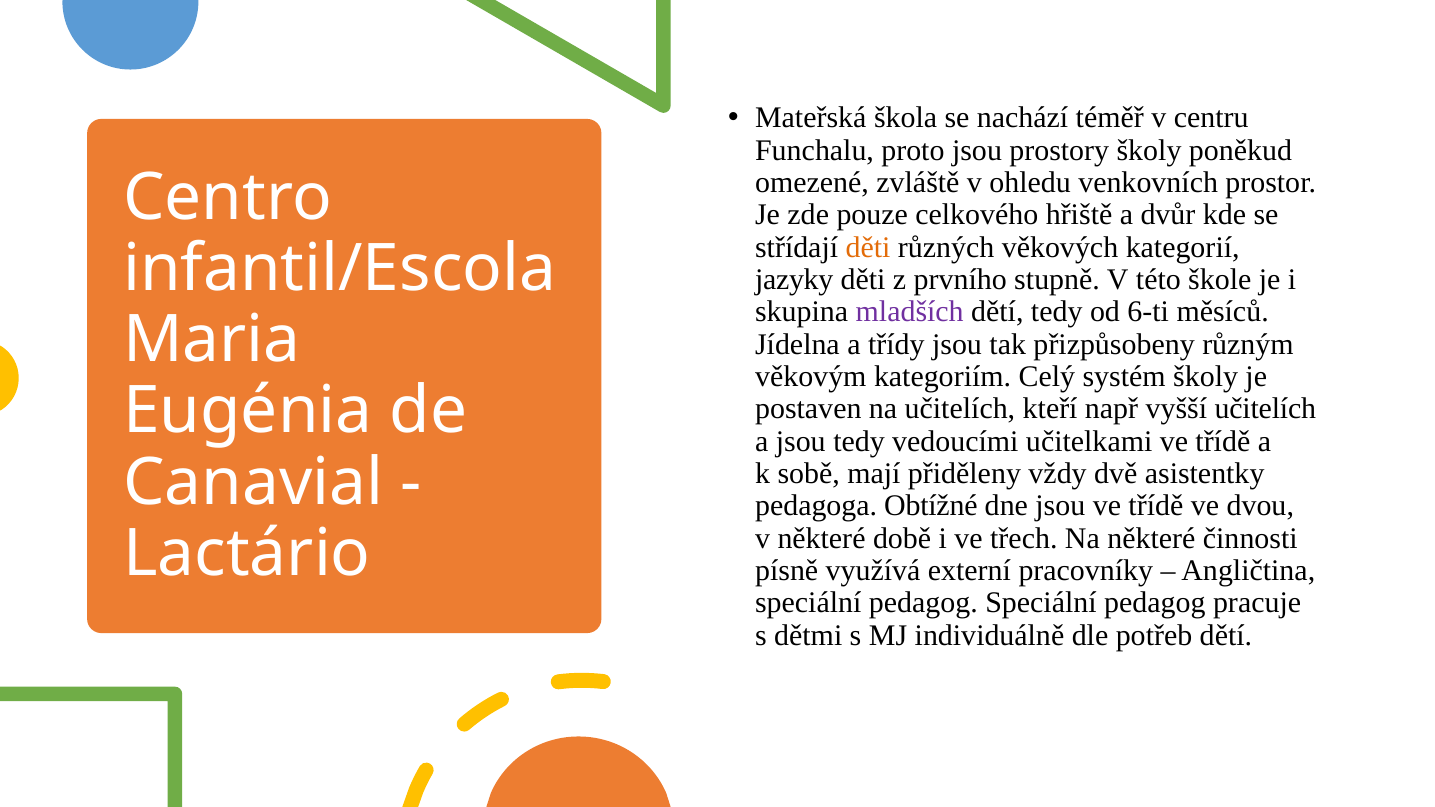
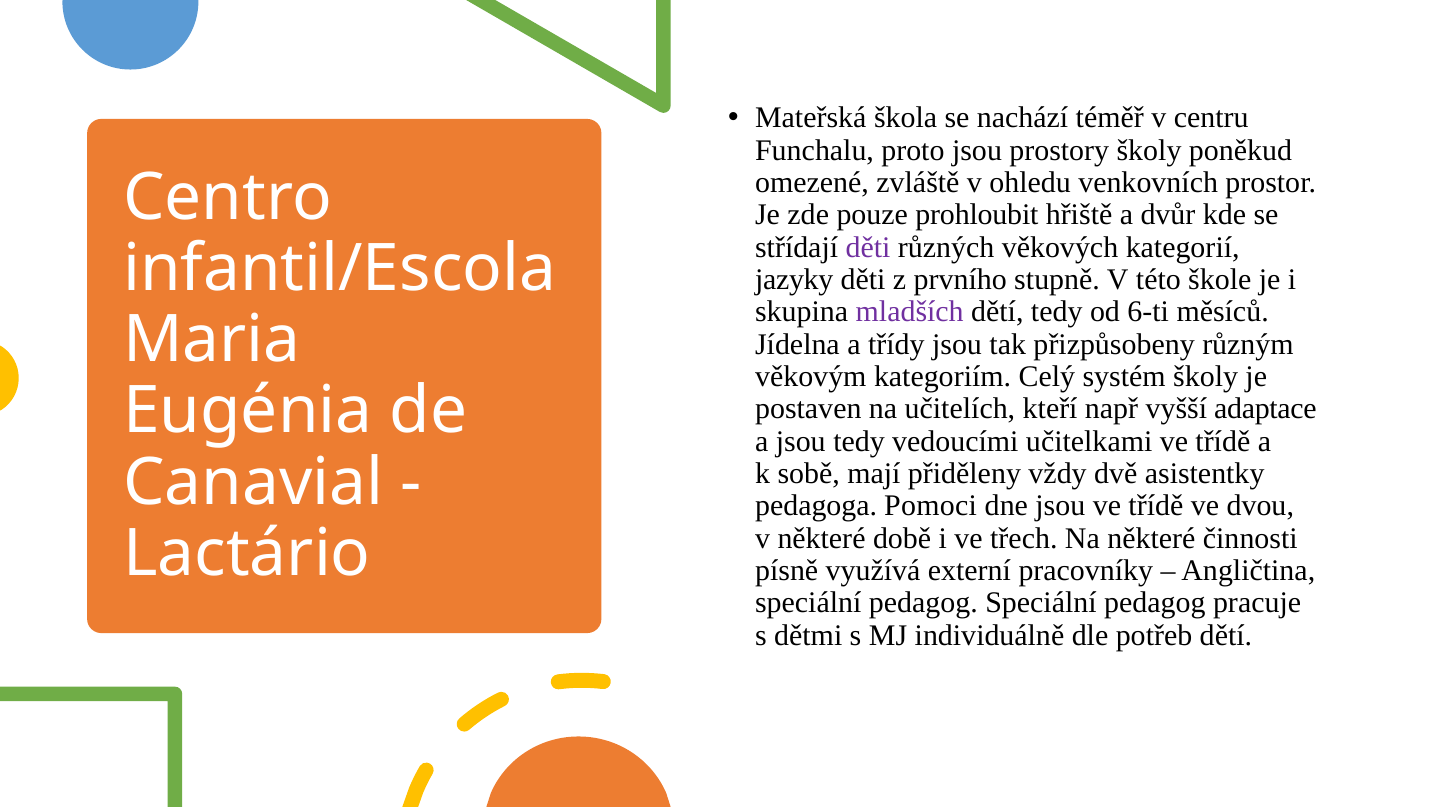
celkového: celkového -> prohloubit (977, 215)
děti colour: orange -> purple (868, 247)
vyšší učitelích: učitelích -> adaptace (1265, 409)
Obtížné: Obtížné -> Pomoci (931, 506)
